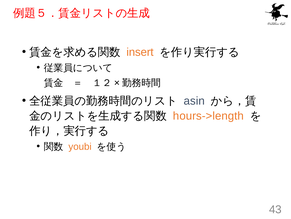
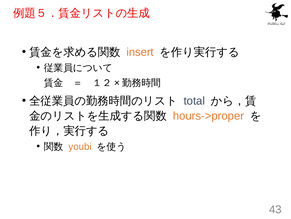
asin: asin -> total (194, 101)
hours->length: hours->length -> hours->proper (208, 116)
